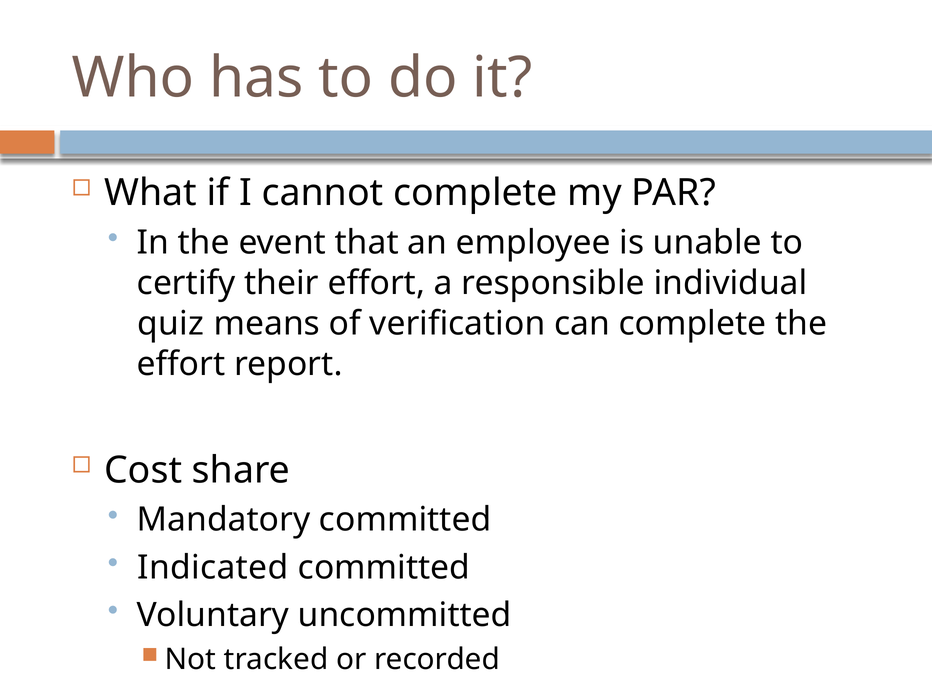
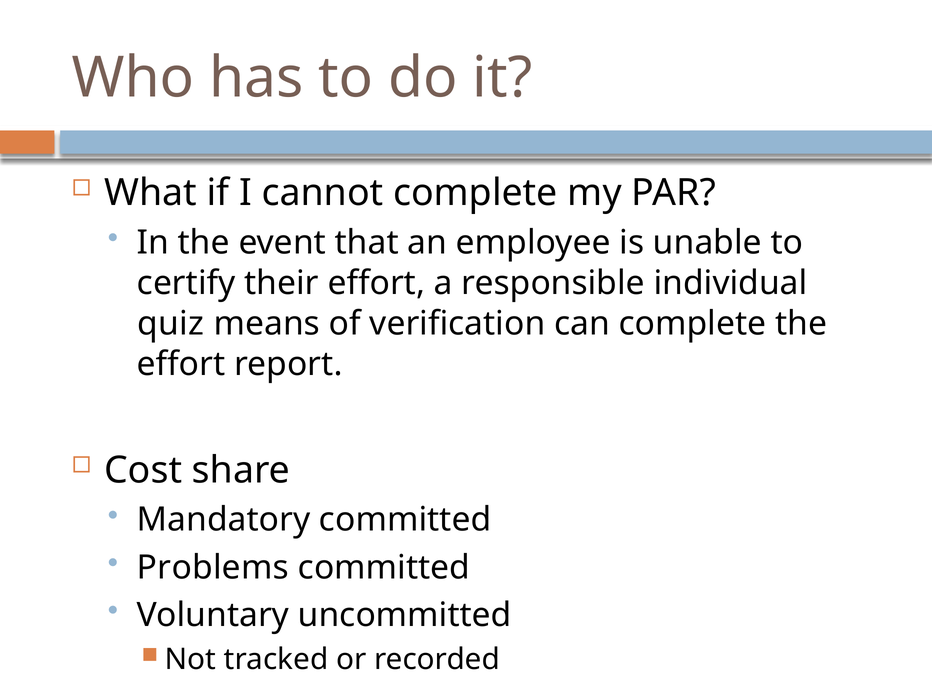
Indicated: Indicated -> Problems (213, 567)
